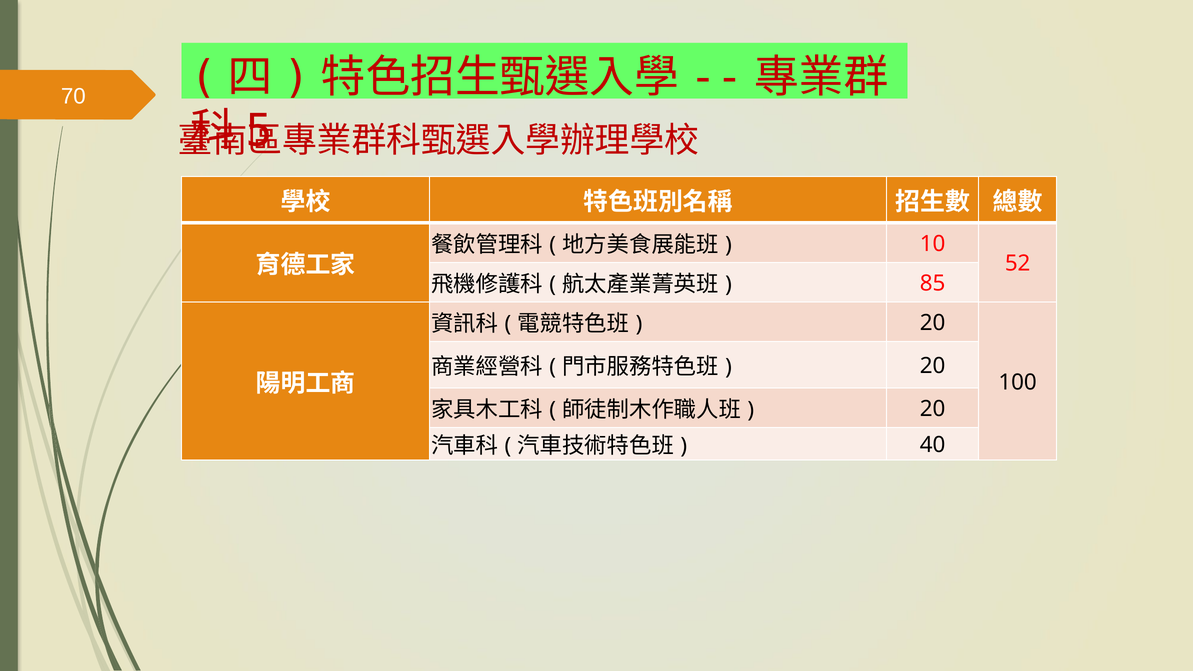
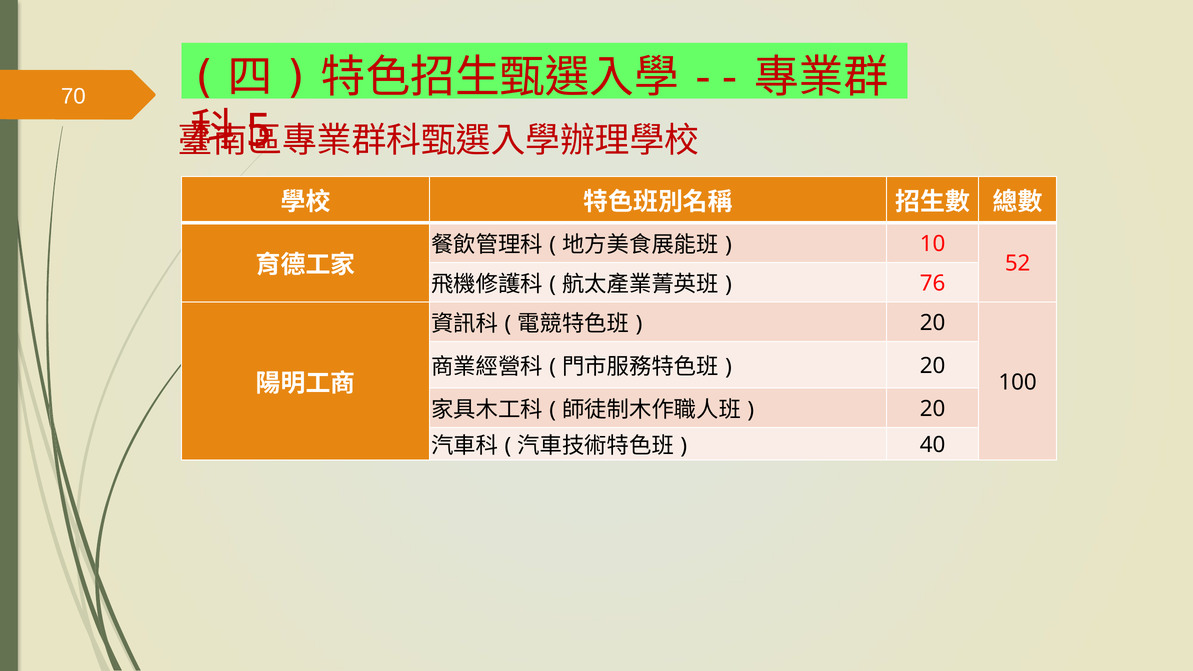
85: 85 -> 76 (933, 283)
